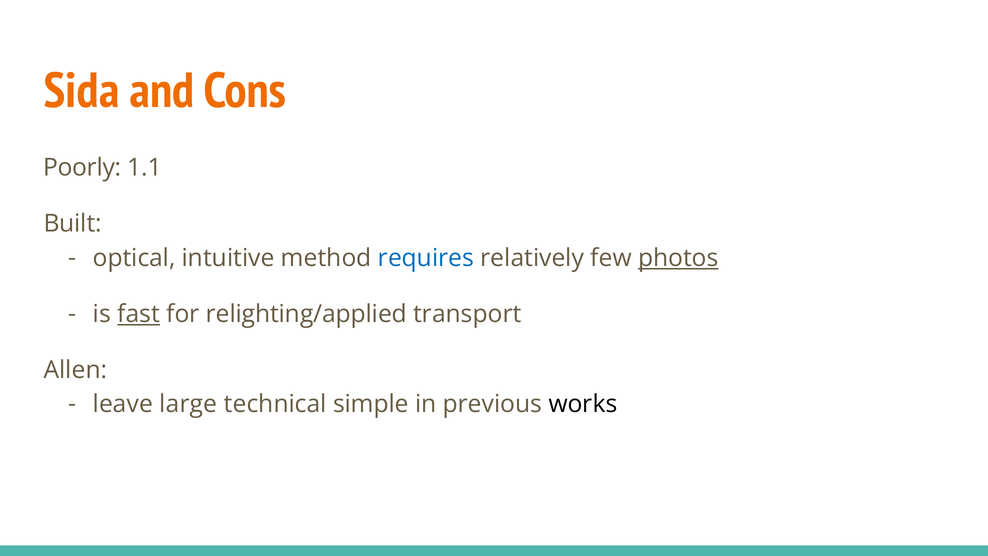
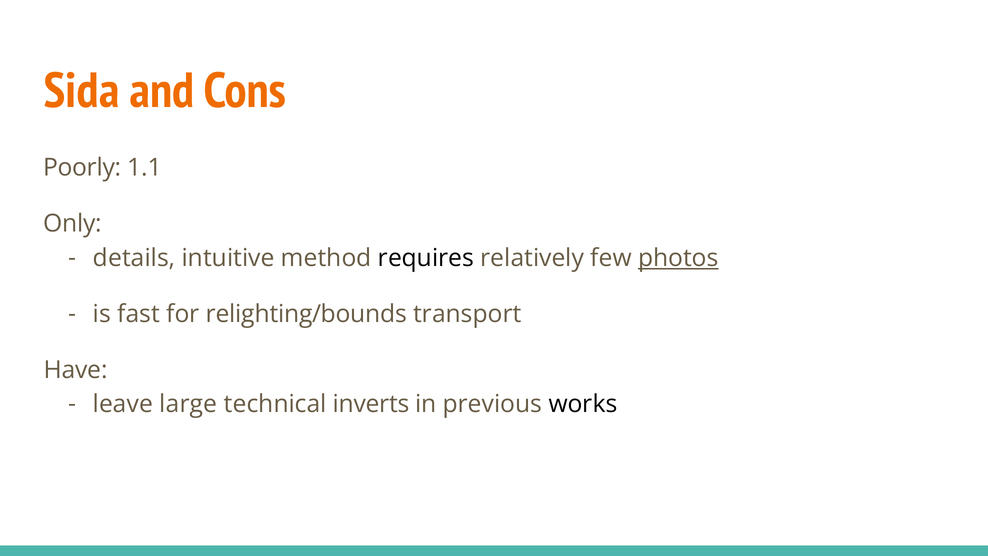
Built: Built -> Only (73, 224)
optical: optical -> details (134, 258)
requires colour: blue -> black (426, 258)
fast underline: present -> none (139, 314)
relighting/applied: relighting/applied -> relighting/bounds (306, 314)
Allen: Allen -> Have (76, 370)
simple: simple -> inverts (371, 404)
